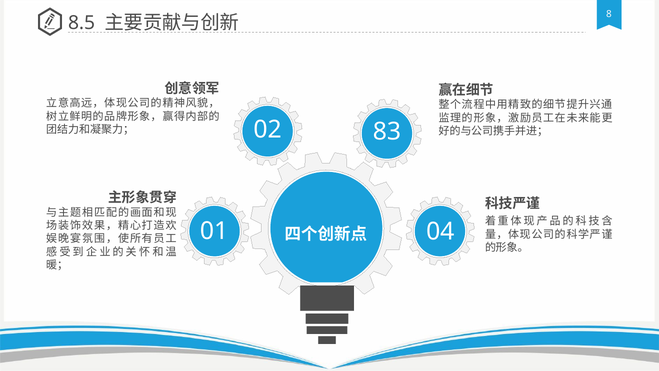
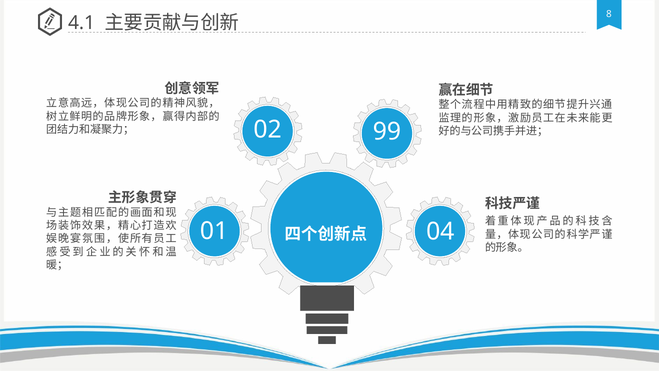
8.5: 8.5 -> 4.1 (82, 23)
83: 83 -> 99 (387, 131)
